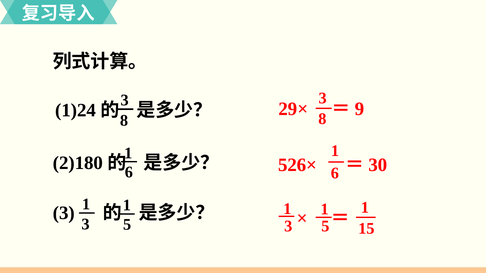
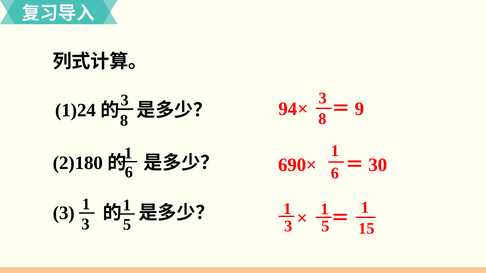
29×: 29× -> 94× (293, 109)
526×: 526× -> 690× (298, 165)
